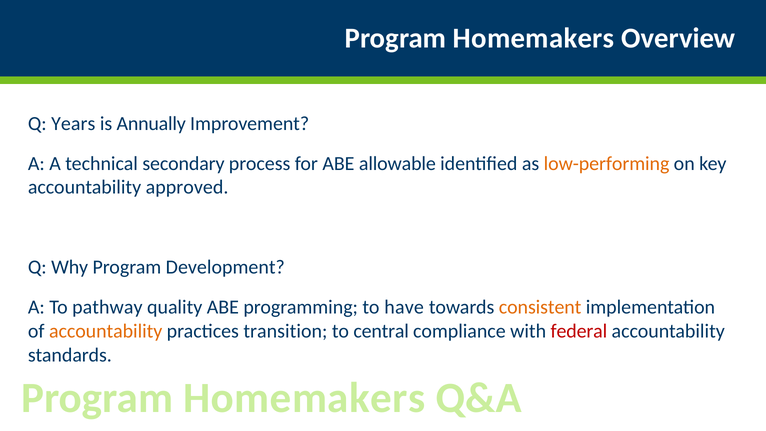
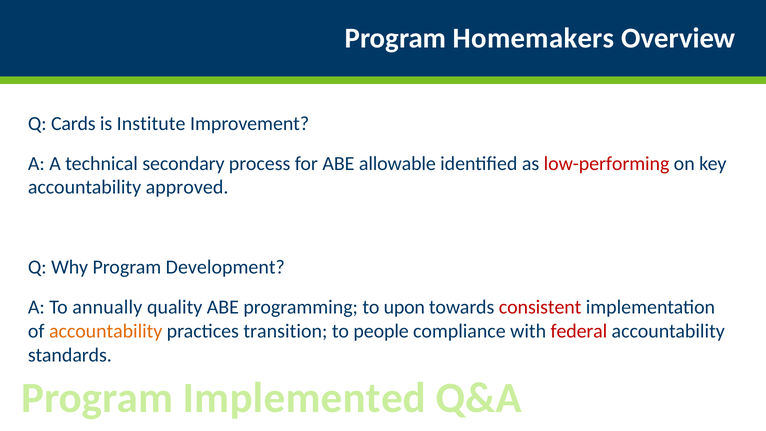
Years: Years -> Cards (73, 124)
Annually: Annually -> Institute (151, 124)
low-performing colour: orange -> red (607, 163)
pathway: pathway -> annually (107, 307)
have: have -> upon (404, 307)
consistent colour: orange -> red (540, 307)
central: central -> people (381, 331)
Homemakers: Homemakers -> Implemented (304, 398)
